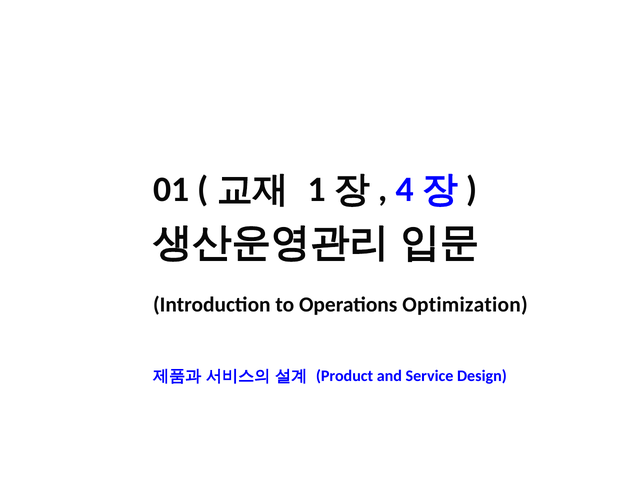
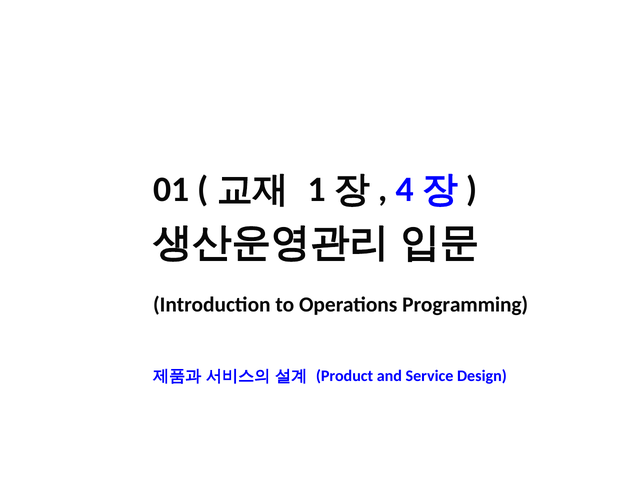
Optimization: Optimization -> Programming (465, 305)
